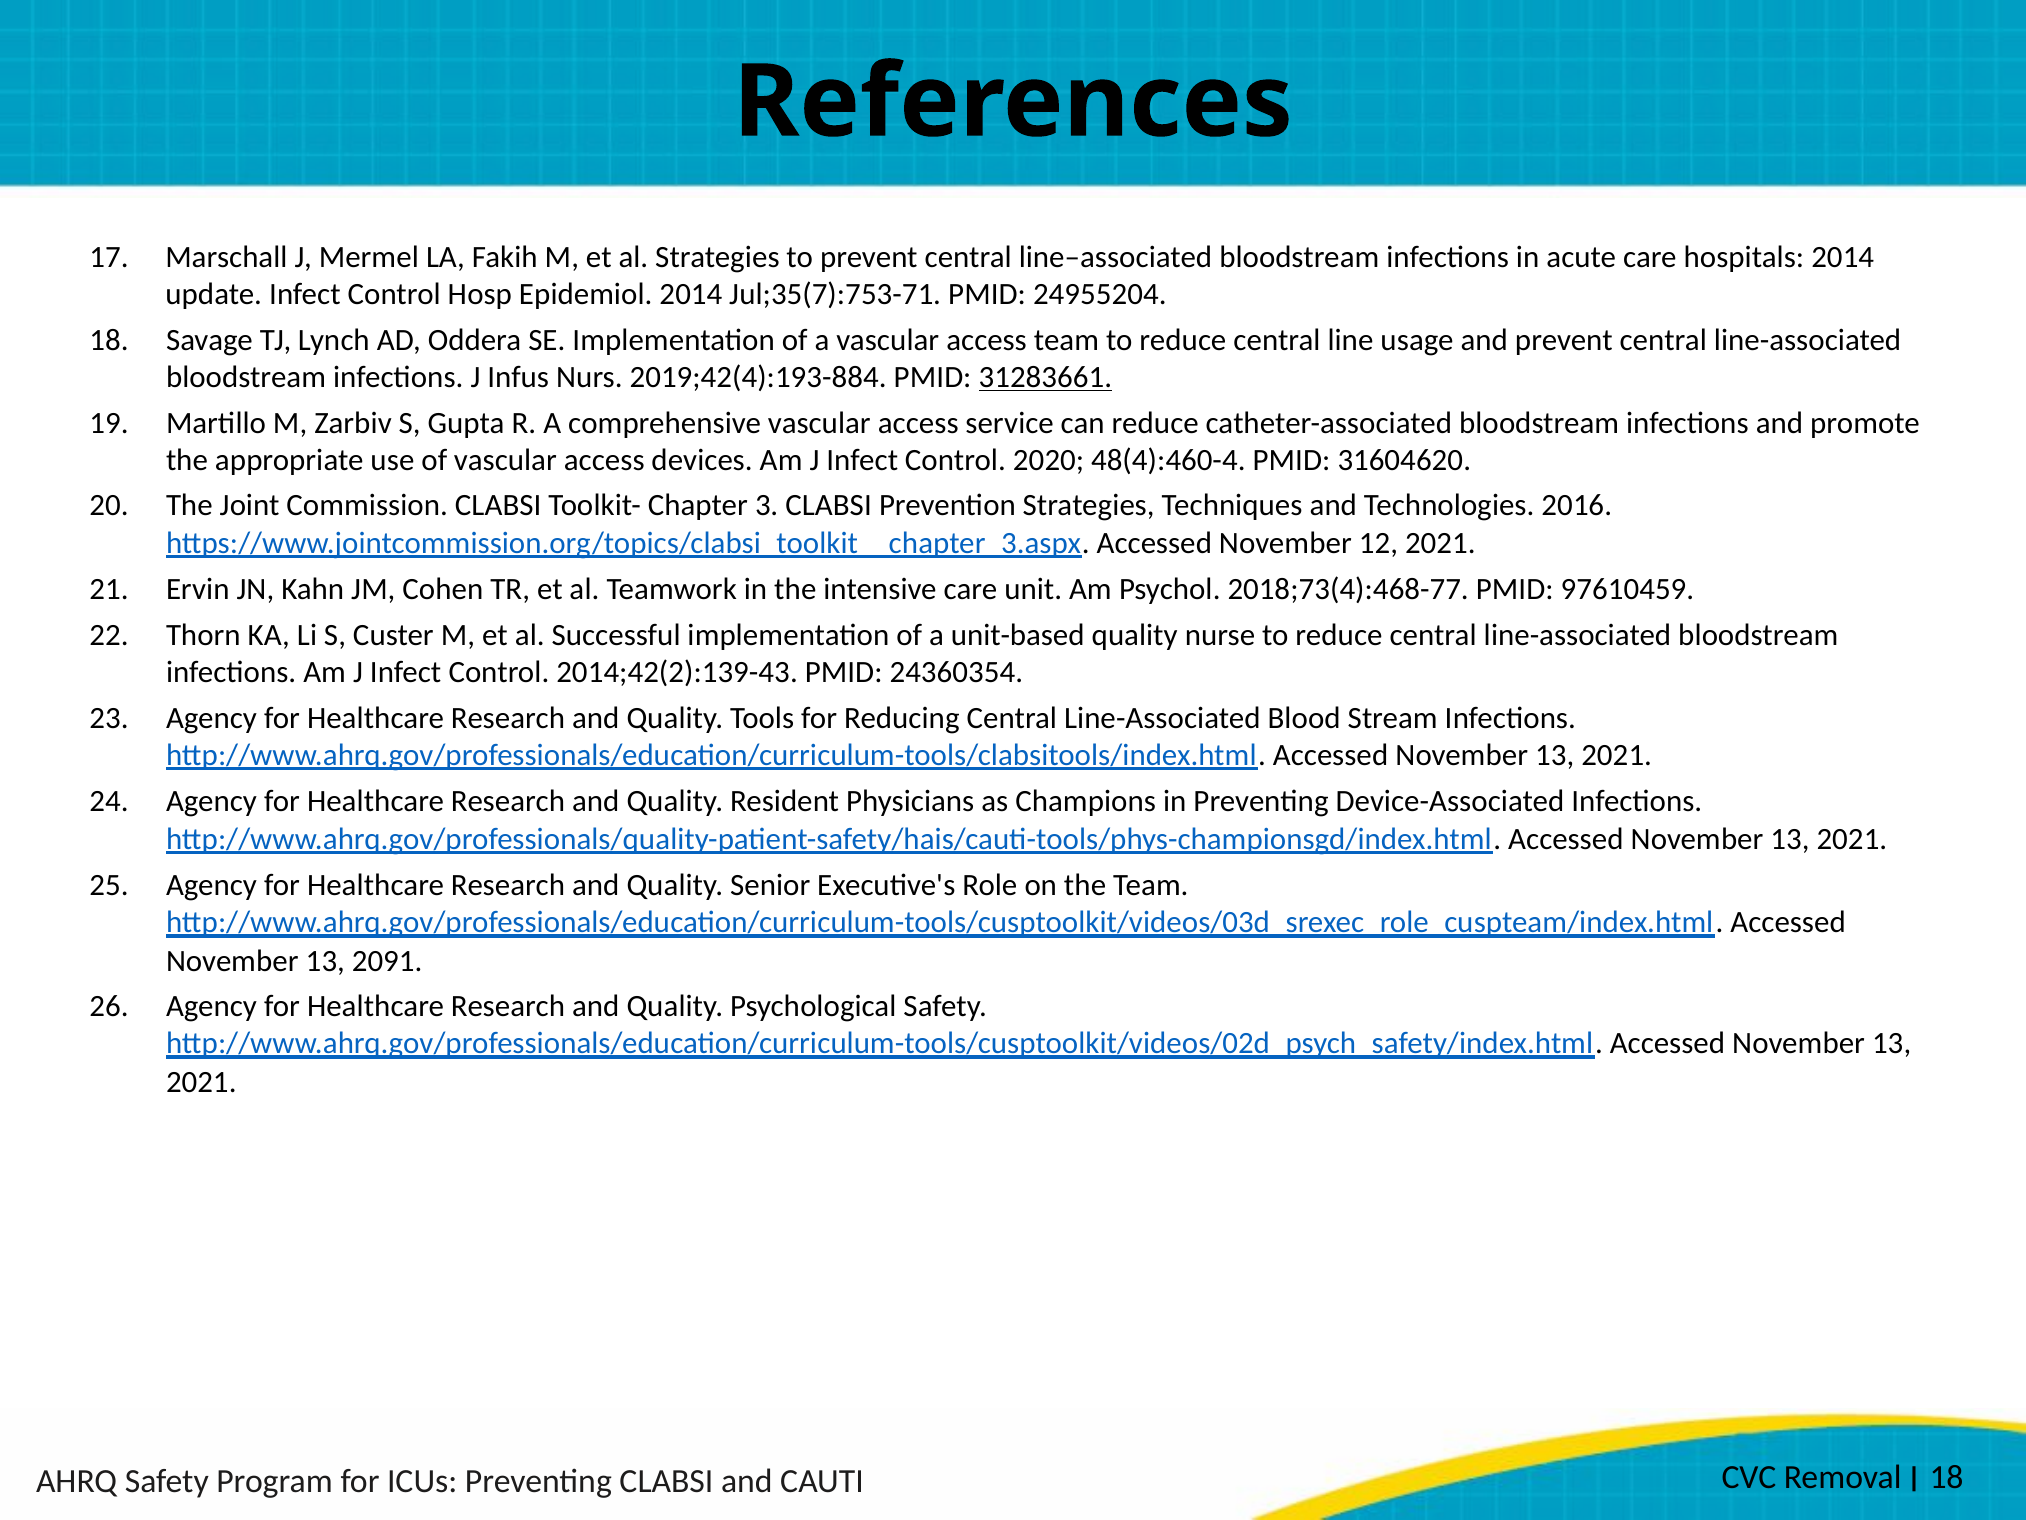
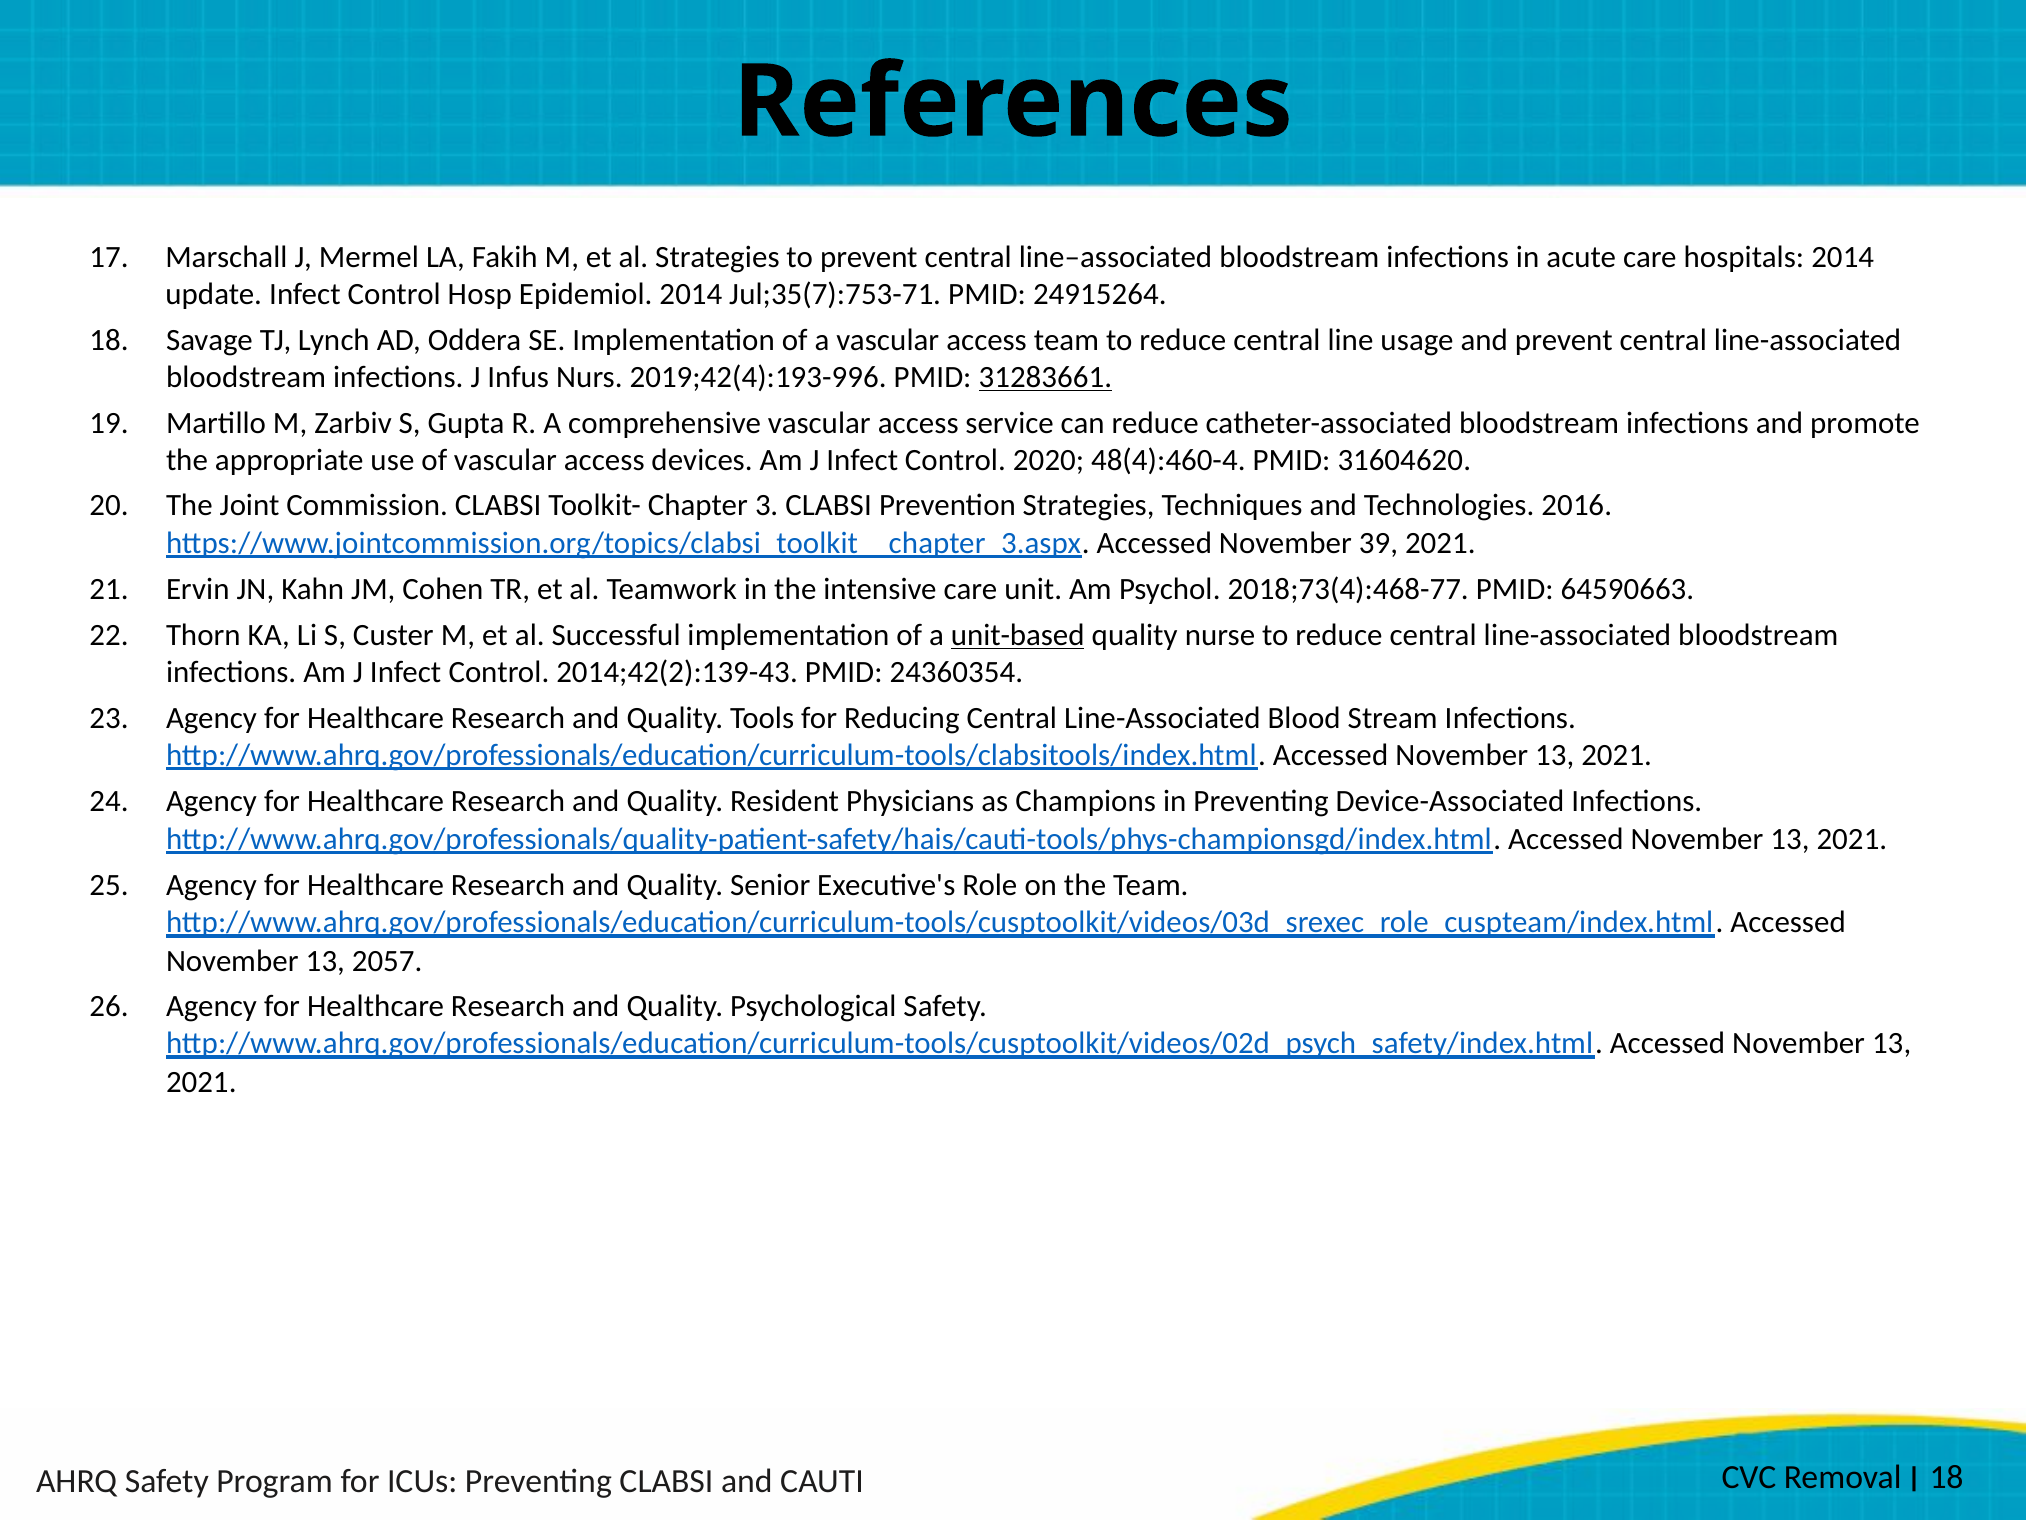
24955204: 24955204 -> 24915264 (1100, 294)
2019;42(4):193-884: 2019;42(4):193-884 -> 2019;42(4):193-996 (758, 377)
12: 12 -> 39 (1378, 543)
97610459: 97610459 -> 64590663 (1627, 589)
unit-based underline: none -> present (1018, 635)
2091: 2091 -> 2057 (387, 961)
